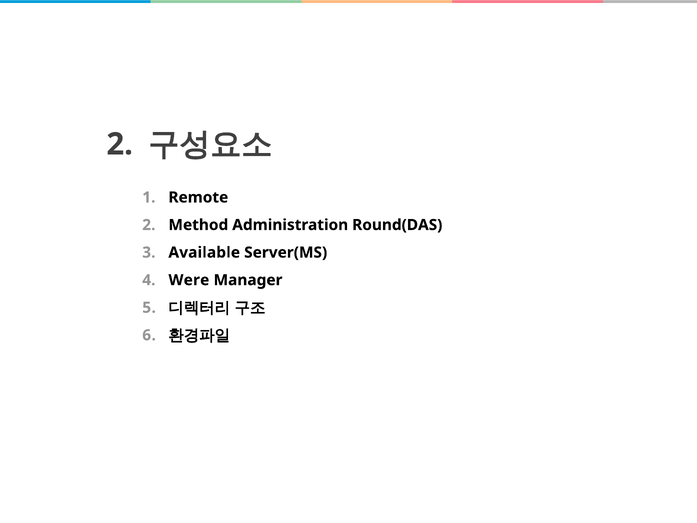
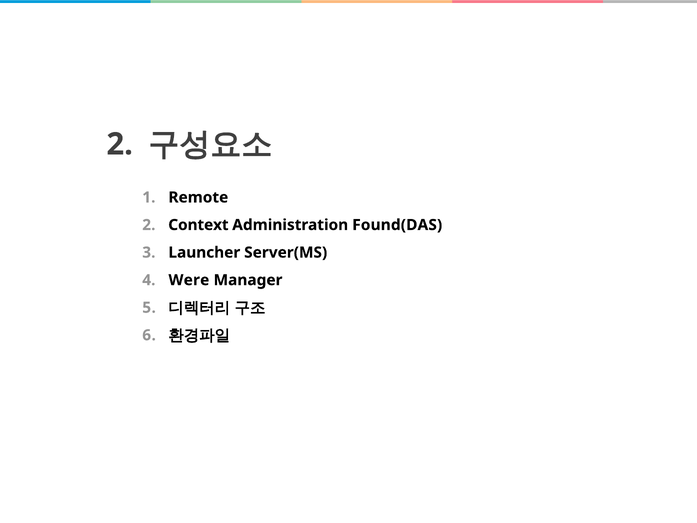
Method: Method -> Context (198, 225)
Round(DAS: Round(DAS -> Found(DAS (397, 225)
Available: Available -> Launcher (204, 252)
